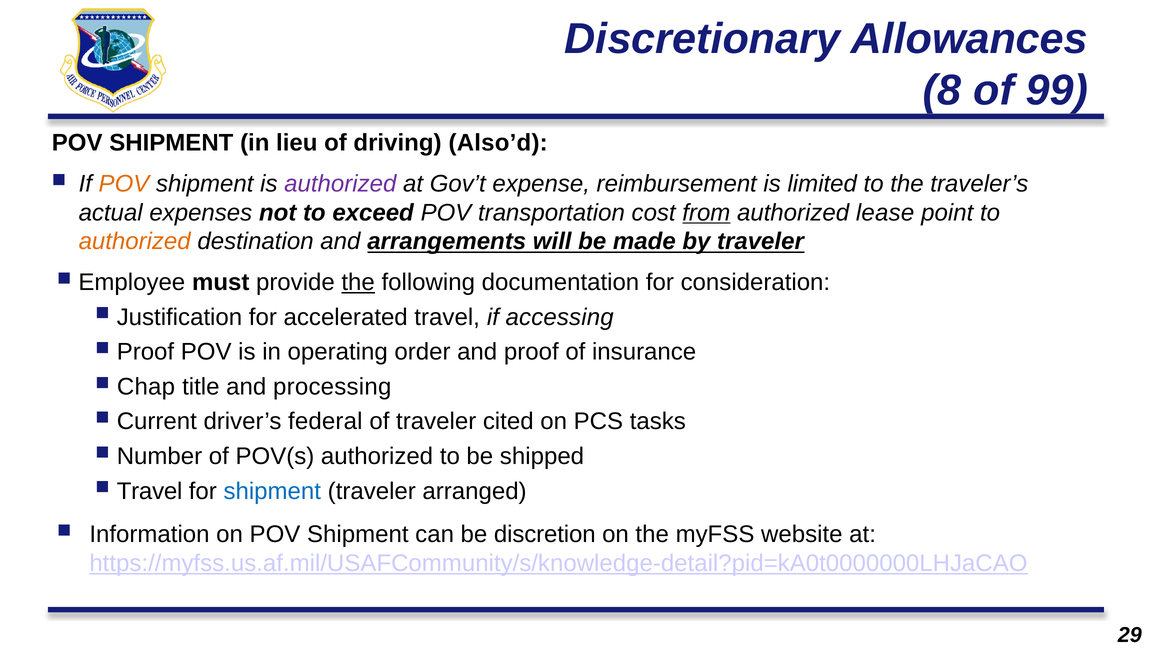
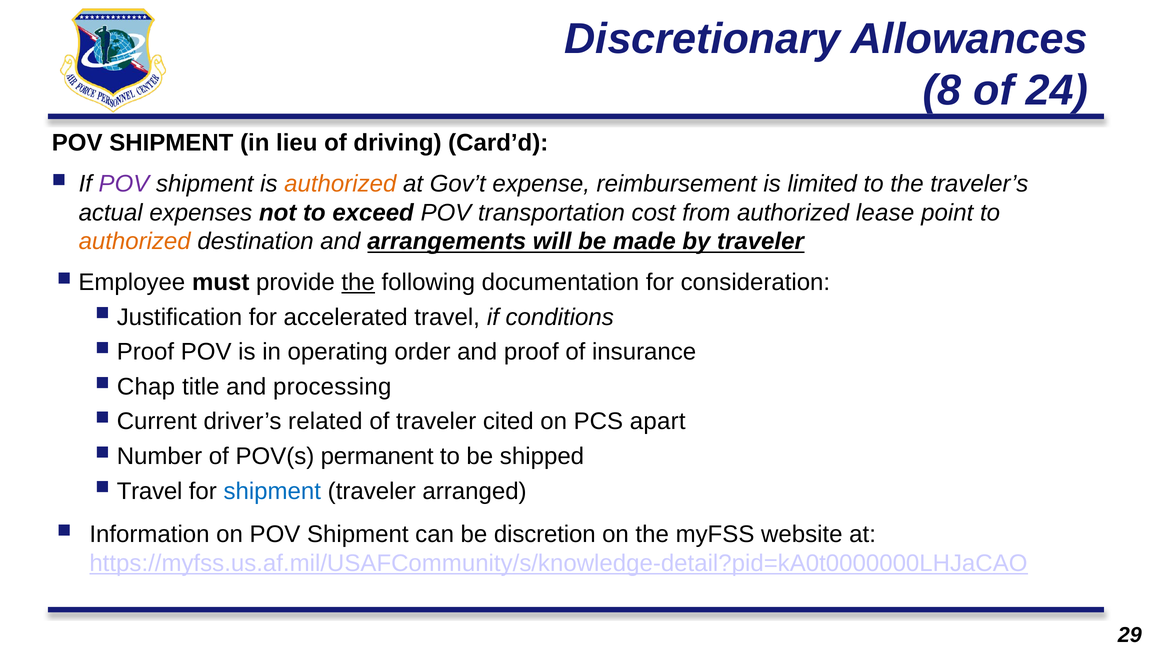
99: 99 -> 24 (1057, 91)
Also’d: Also’d -> Card’d (498, 143)
POV colour: orange -> purple (124, 184)
authorized colour: purple -> orange (340, 184)
from underline: present -> none (706, 213)
accessing: accessing -> conditions (560, 317)
federal: federal -> related (325, 422)
tasks: tasks -> apart (658, 422)
POV(s authorized: authorized -> permanent (377, 456)
